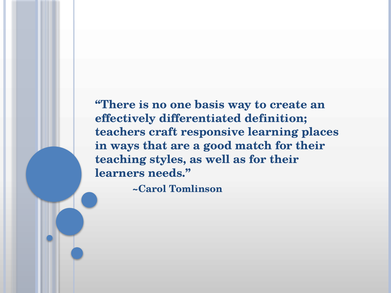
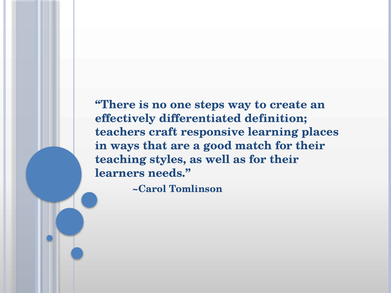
basis: basis -> steps (210, 105)
